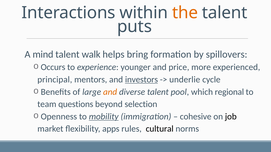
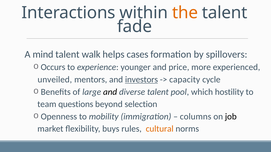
puts: puts -> fade (134, 27)
bring: bring -> cases (138, 54)
principal: principal -> unveiled (55, 80)
underlie: underlie -> capacity (185, 80)
and colour: orange -> black (110, 92)
regional: regional -> hostility (229, 92)
mobility underline: present -> none (104, 117)
cohesive: cohesive -> columns (196, 117)
apps: apps -> buys (111, 129)
cultural colour: black -> orange (160, 129)
